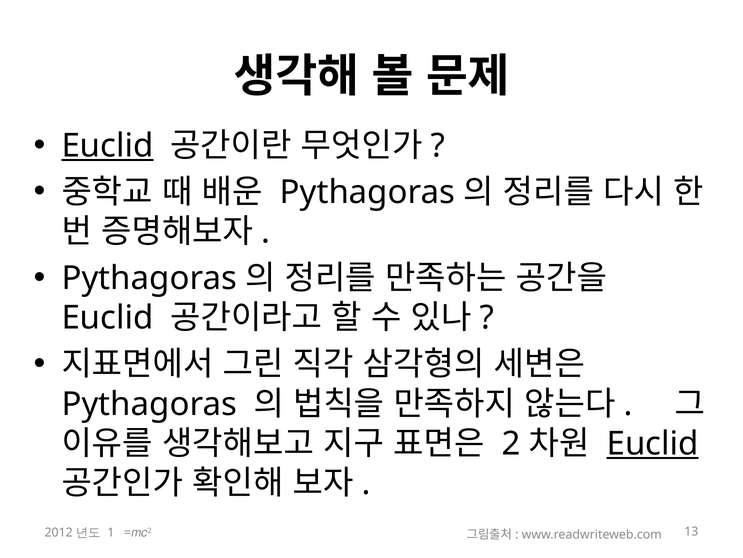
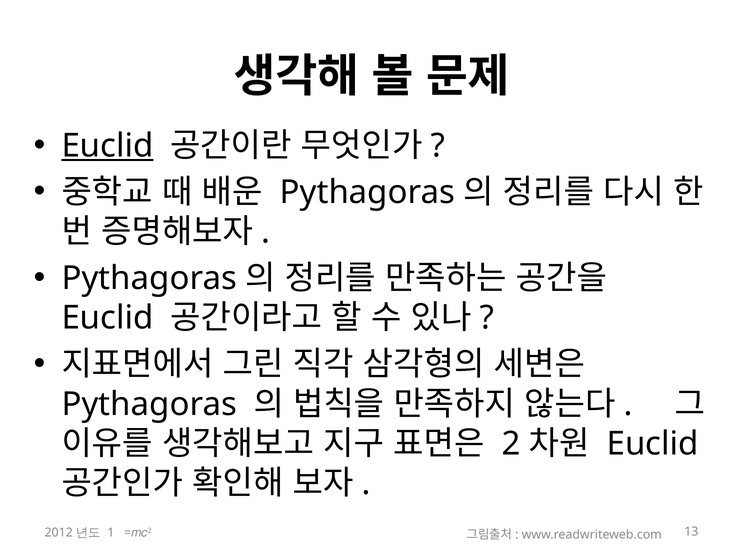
Euclid underline: present -> none (653, 443)
